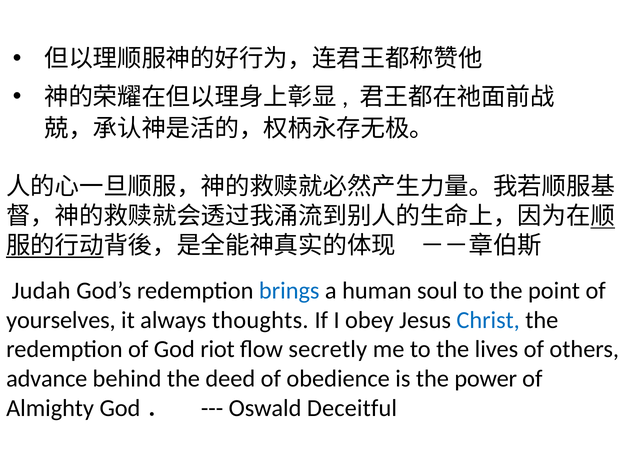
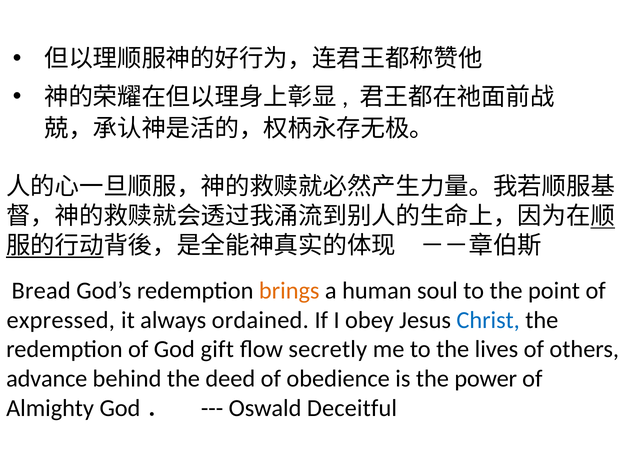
Judah: Judah -> Bread (41, 290)
brings colour: blue -> orange (289, 290)
yourselves: yourselves -> expressed (61, 320)
thoughts: thoughts -> ordained (260, 320)
riot: riot -> gift (217, 349)
